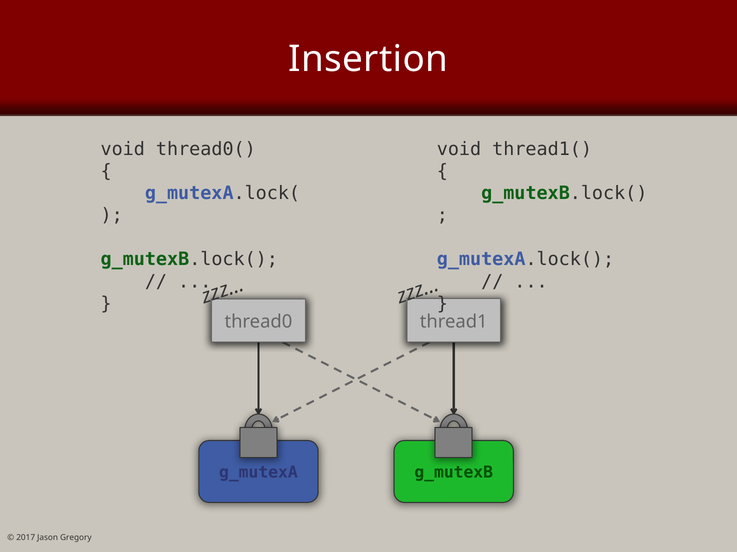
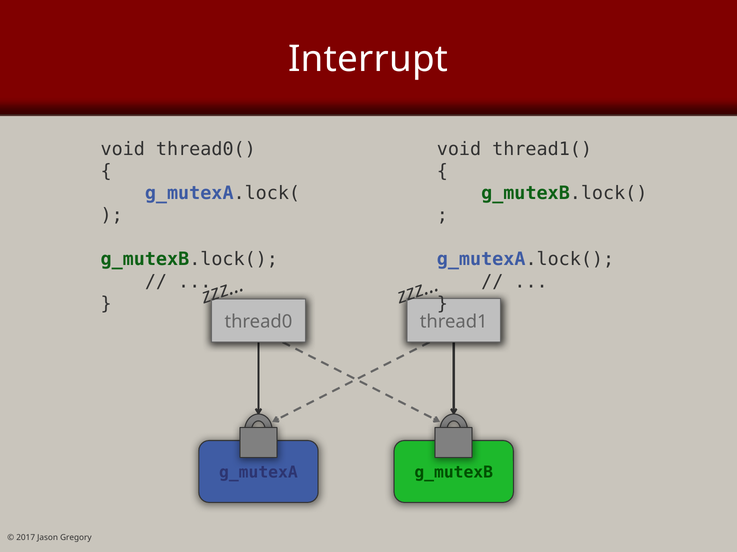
Insertion: Insertion -> Interrupt (368, 59)
